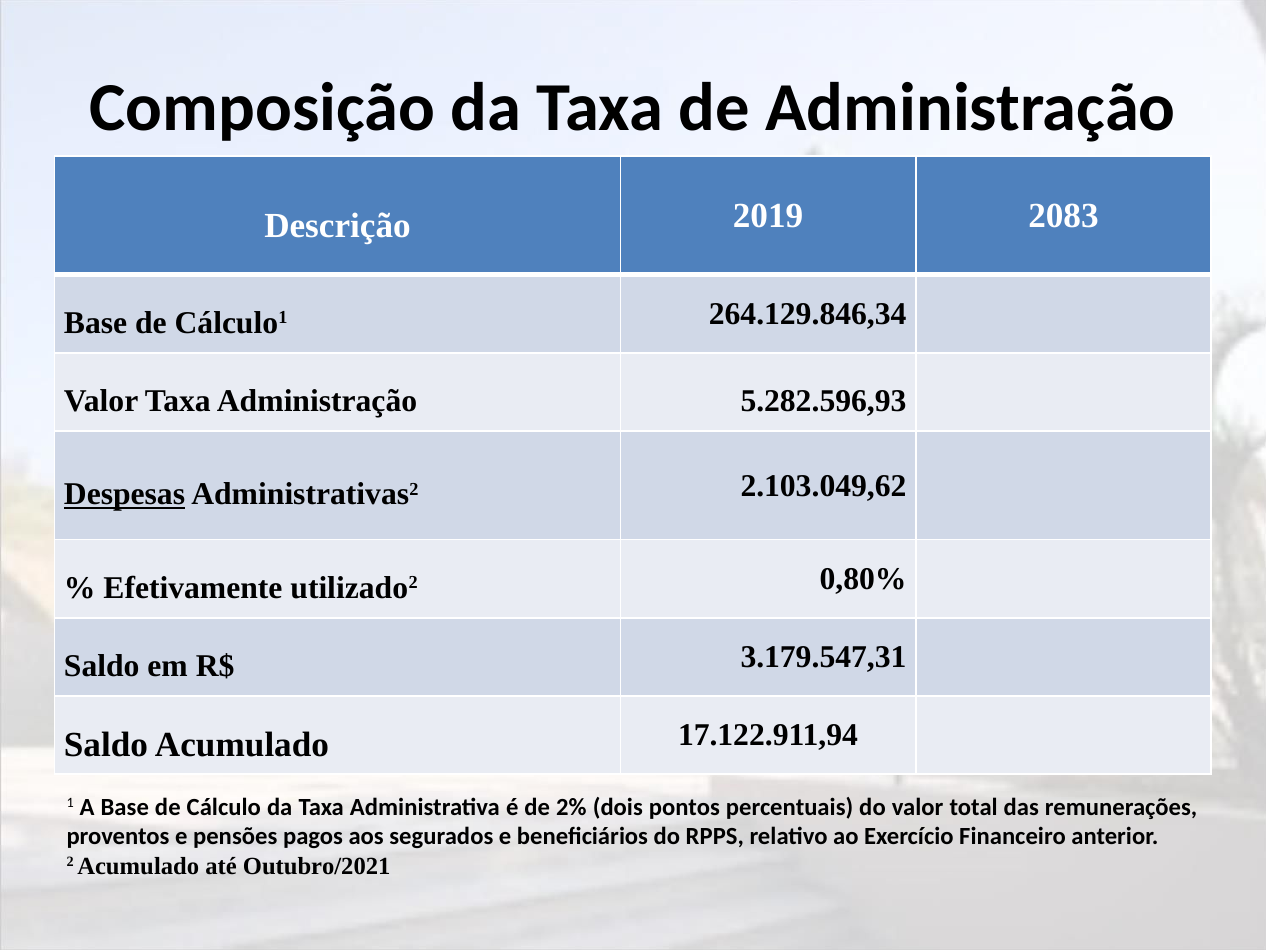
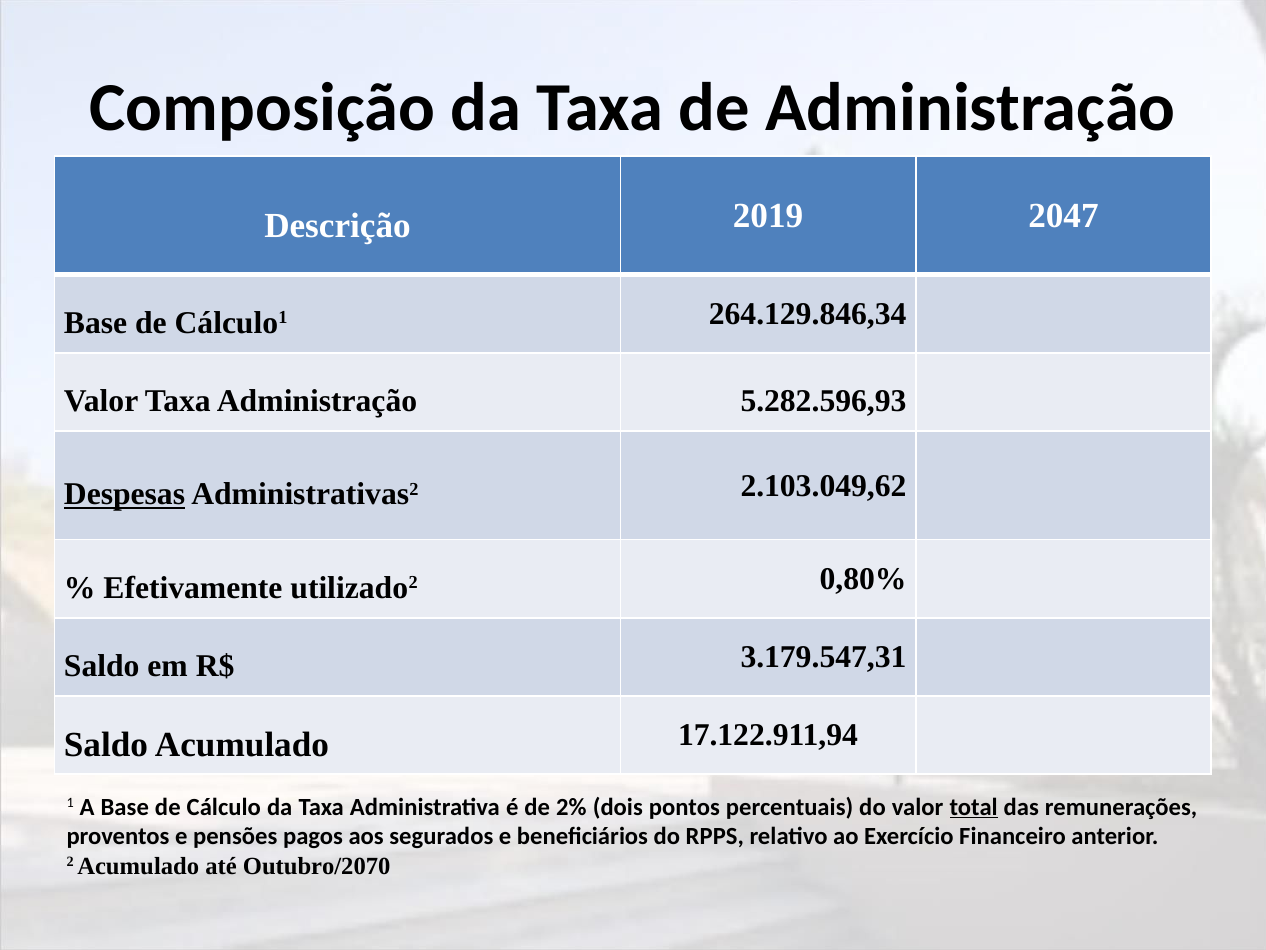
2083: 2083 -> 2047 (1063, 216)
total underline: none -> present (974, 807)
Outubro/2021: Outubro/2021 -> Outubro/2070 (317, 866)
